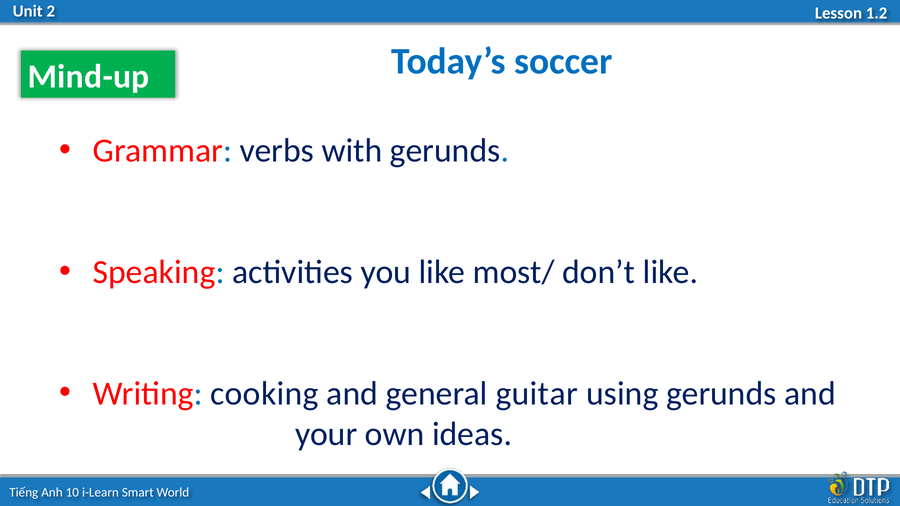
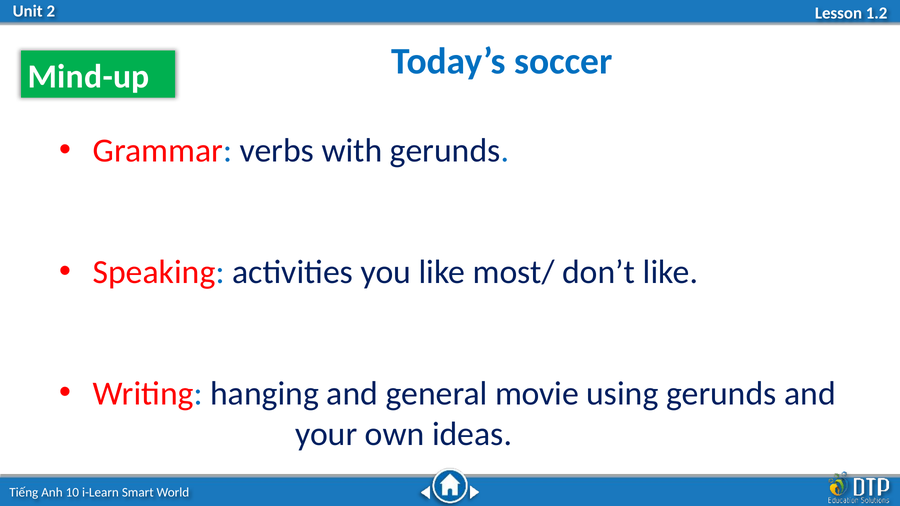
cooking: cooking -> hanging (265, 394)
guitar: guitar -> movie (537, 394)
